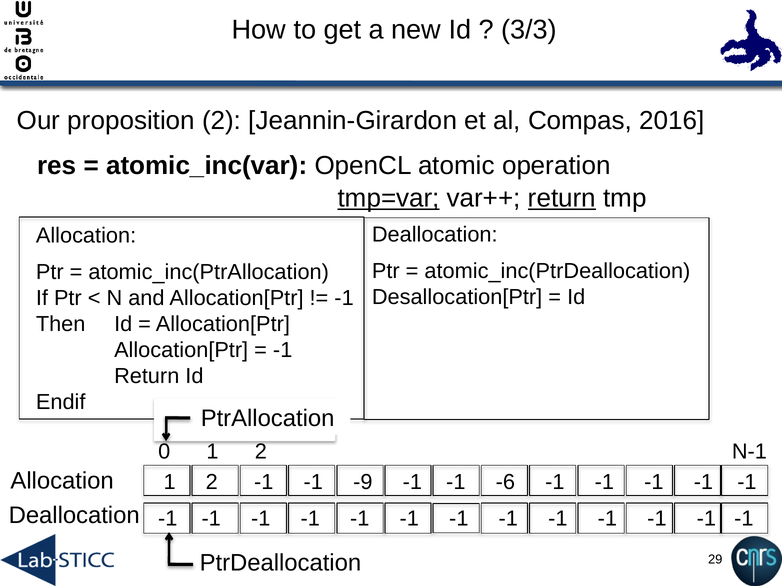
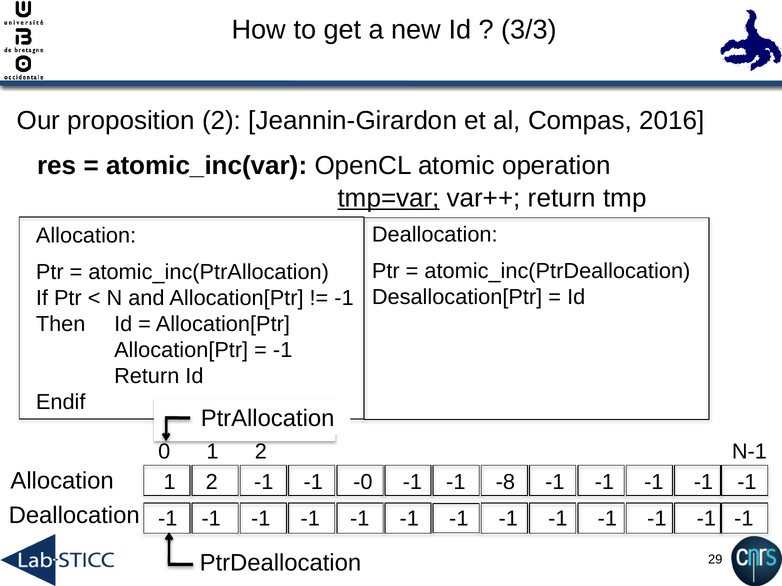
return underline: present -> none (562, 198)
-9: -9 -> -0 (363, 483)
-6: -6 -> -8 (505, 483)
